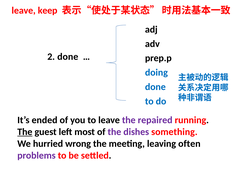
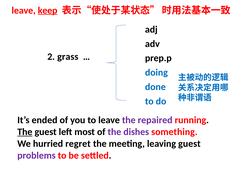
keep underline: none -> present (48, 10)
2 done: done -> grass (68, 57)
wrong: wrong -> regret (78, 144)
leaving often: often -> guest (189, 144)
